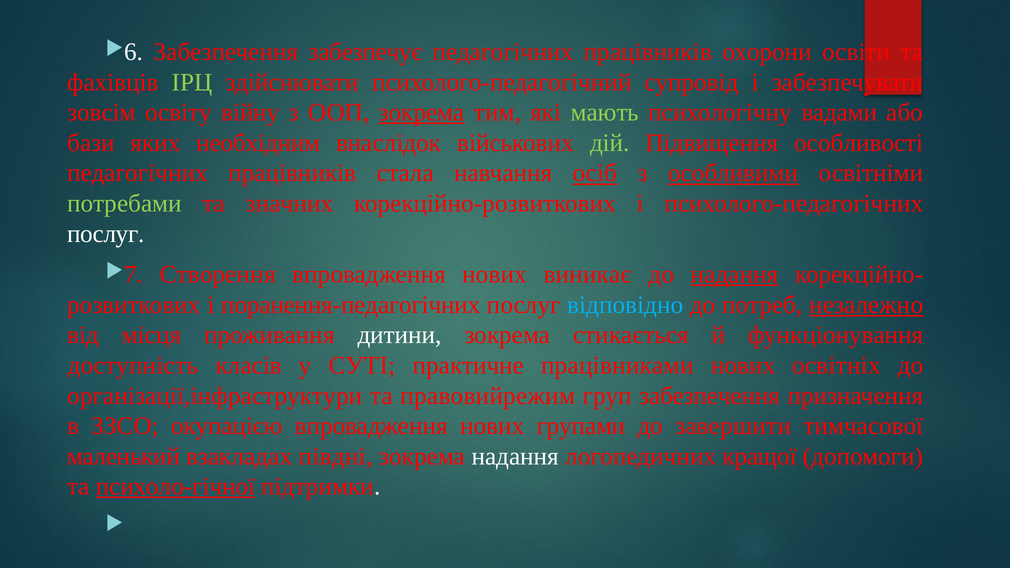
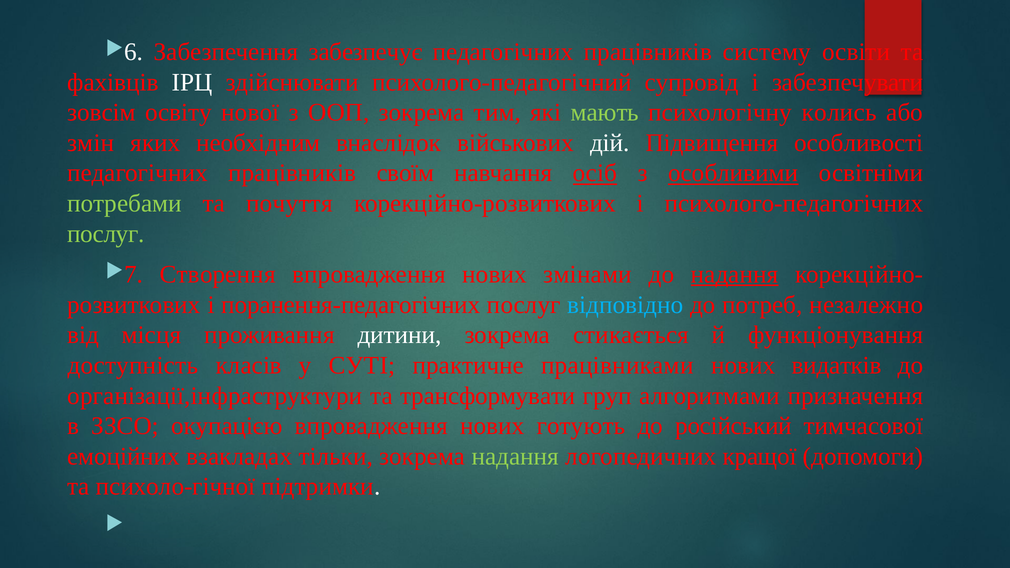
охорони: охорони -> систему (767, 52)
ІРЦ colour: light green -> white (192, 82)
війну: війну -> нової (250, 113)
зокрема underline: present -> none (422, 113)
вадами: вадами -> колись (839, 113)
бази: бази -> змін (91, 143)
дій colour: light green -> white (610, 143)
стала: стала -> своїм (405, 173)
значних: значних -> почуття (290, 203)
послуг colour: white -> light green (106, 234)
виникає: виникає -> змінами (588, 275)
незалежно underline: present -> none (866, 305)
освітніх: освітніх -> видатків (837, 366)
правовийрежим: правовийрежим -> трансформувати (488, 396)
груп забезпечення: забезпечення -> алгоритмами (710, 396)
групами: групами -> готують (581, 426)
завершити: завершити -> російський (733, 426)
маленький: маленький -> емоційних (124, 456)
півдні: півдні -> тільки (336, 456)
надання colour: white -> light green (515, 456)
психоло-гічної underline: present -> none (176, 487)
